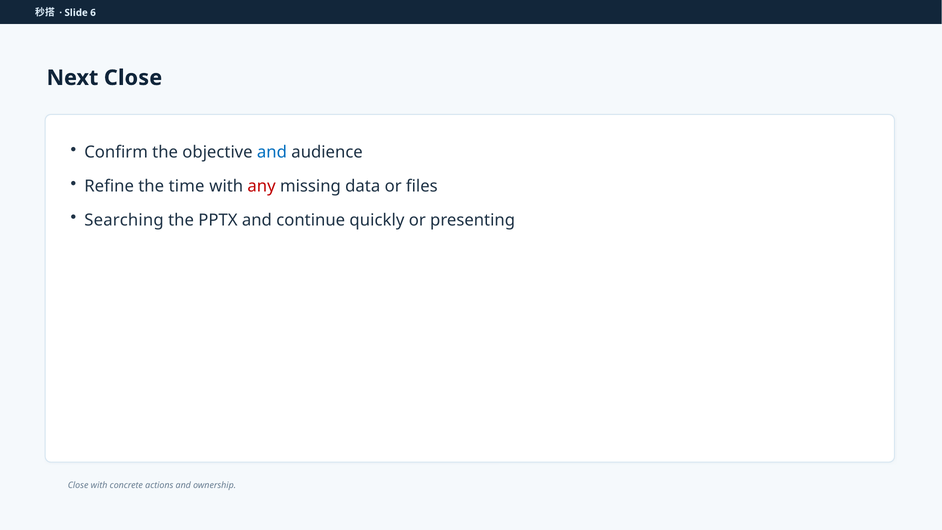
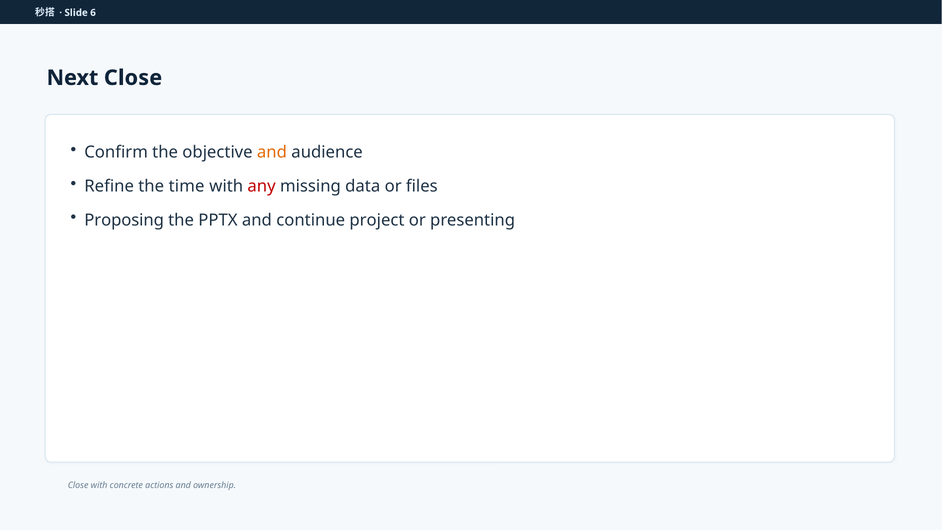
and colour: blue -> orange (272, 152)
Searching: Searching -> Proposing (124, 220)
quickly: quickly -> project (377, 220)
